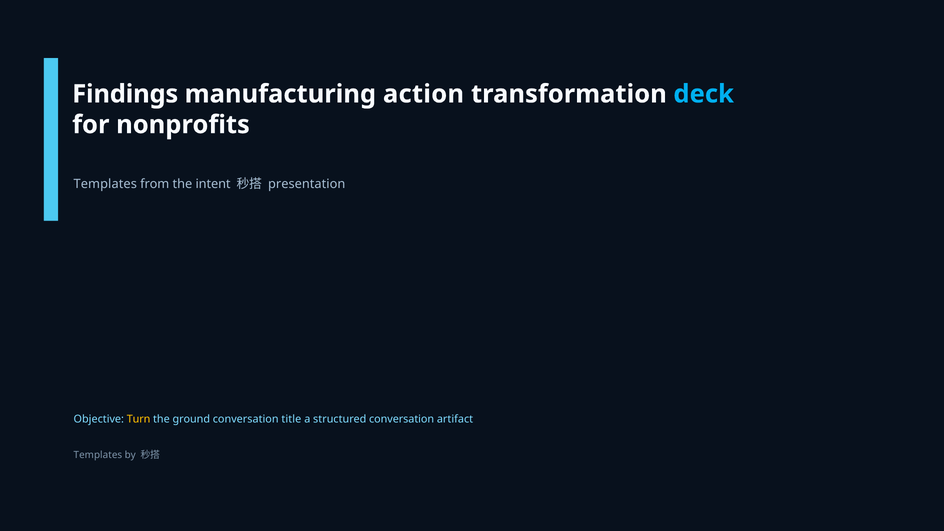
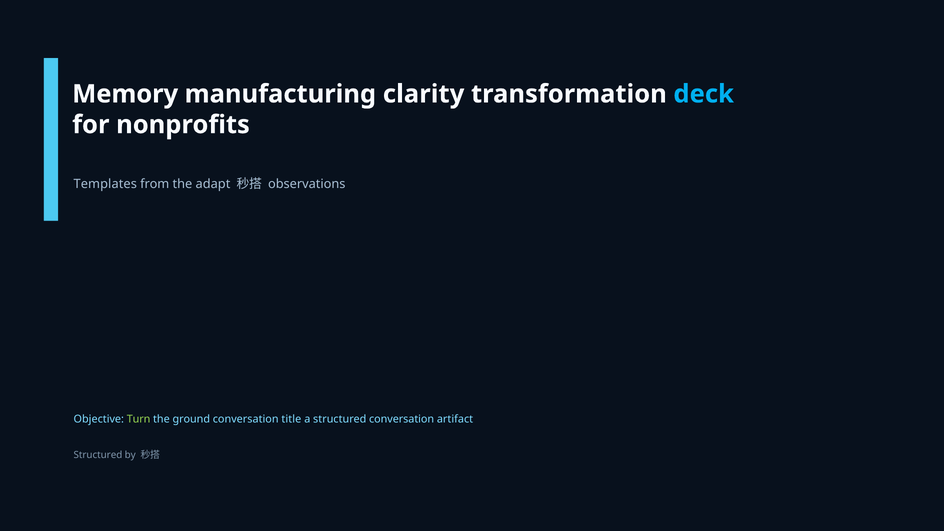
Findings: Findings -> Memory (125, 94)
action: action -> clarity (424, 94)
intent: intent -> adapt (213, 184)
presentation: presentation -> observations (307, 184)
Turn colour: yellow -> light green (139, 419)
Templates: Templates -> Structured (98, 455)
